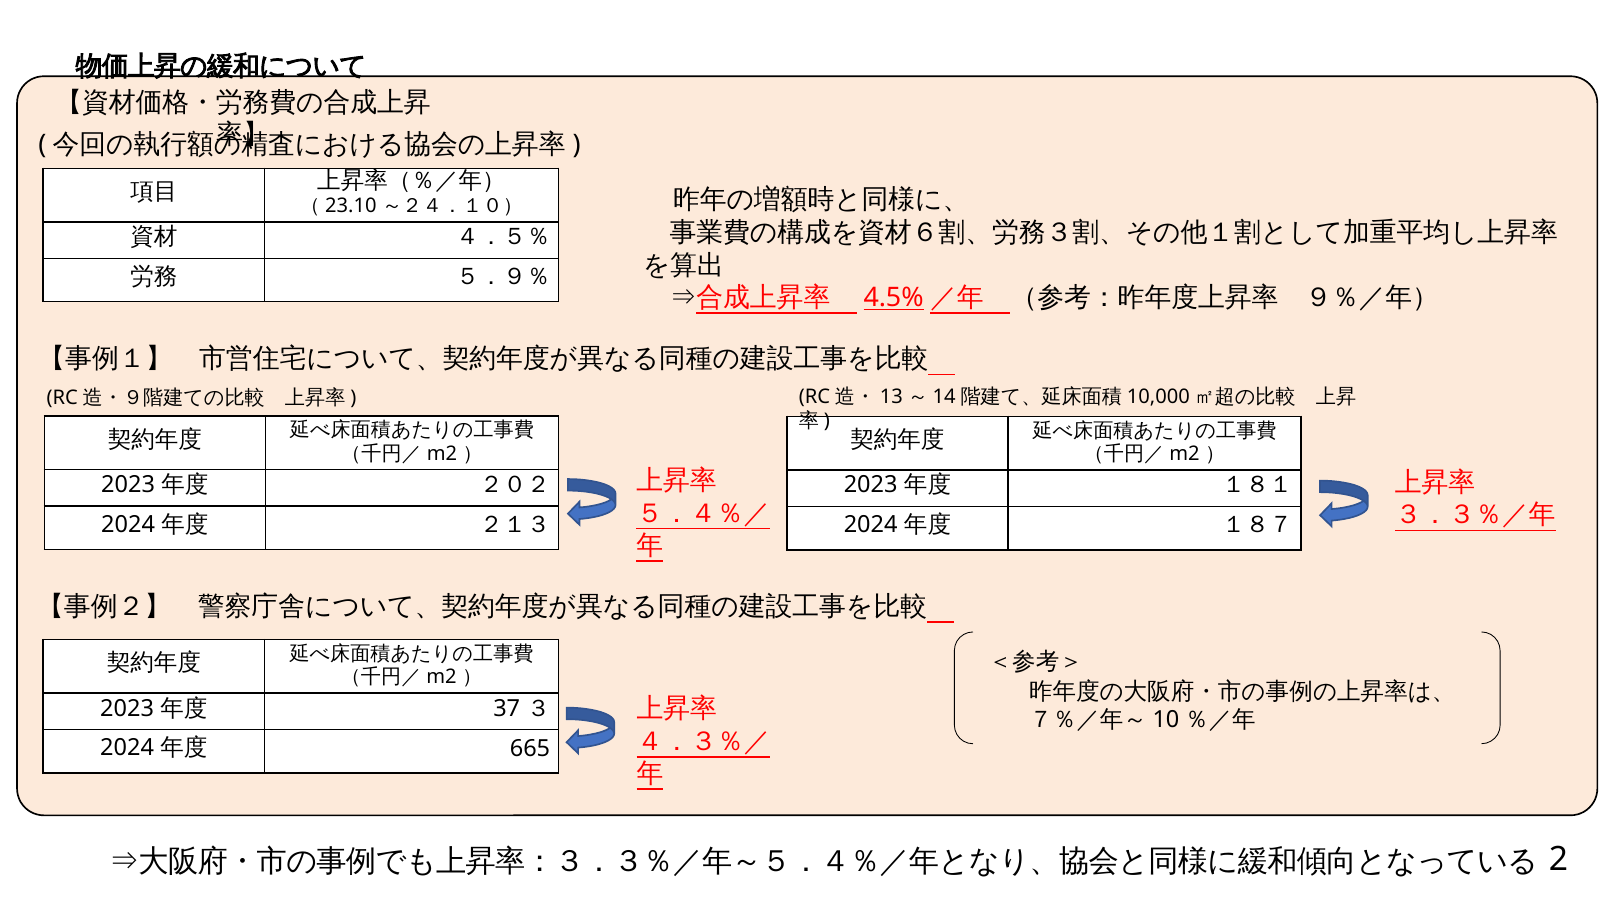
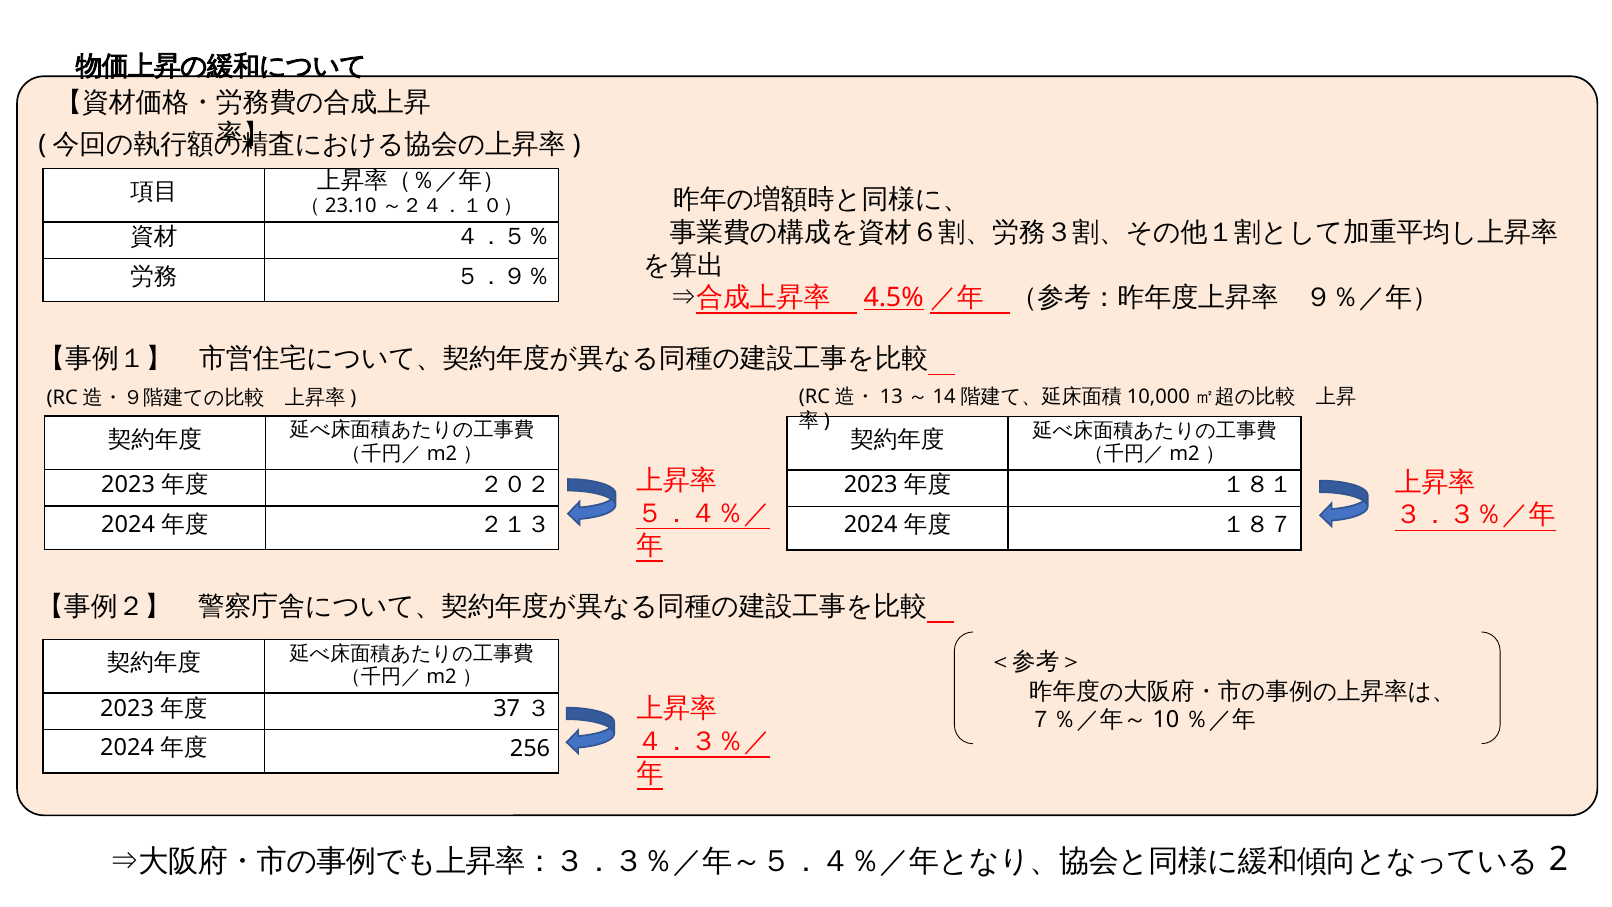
665: 665 -> 256 (530, 748)
